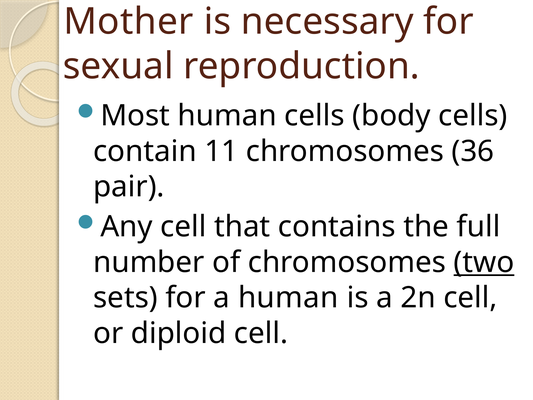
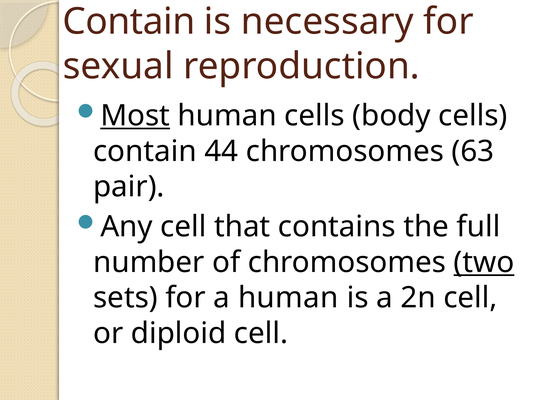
Mother: Mother -> Contain (129, 22)
Most underline: none -> present (135, 116)
11: 11 -> 44 (221, 151)
36: 36 -> 63 (473, 151)
